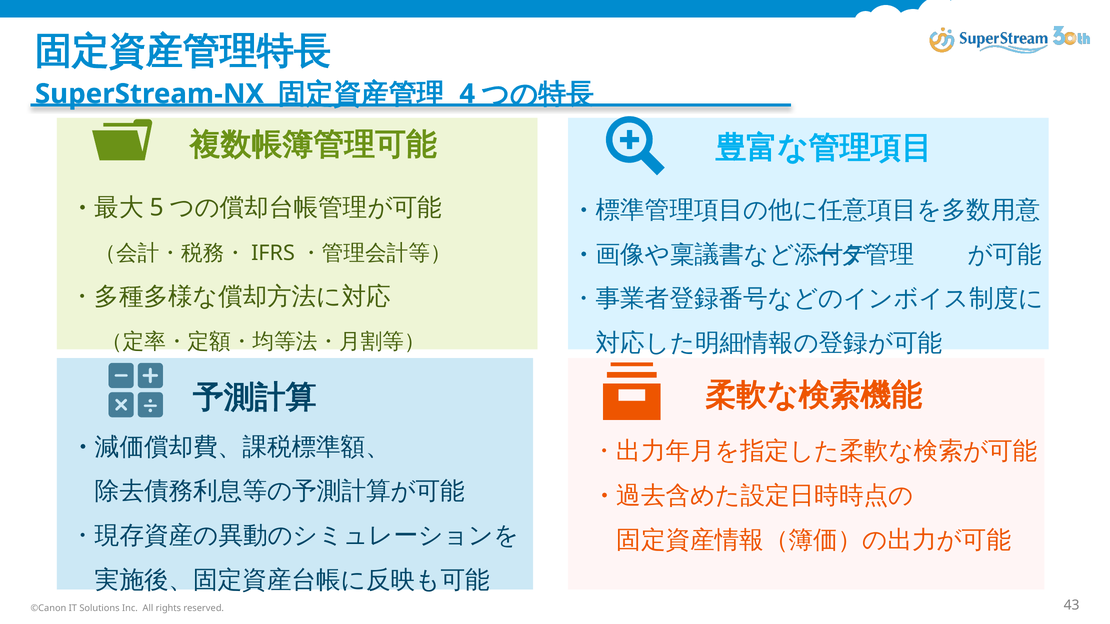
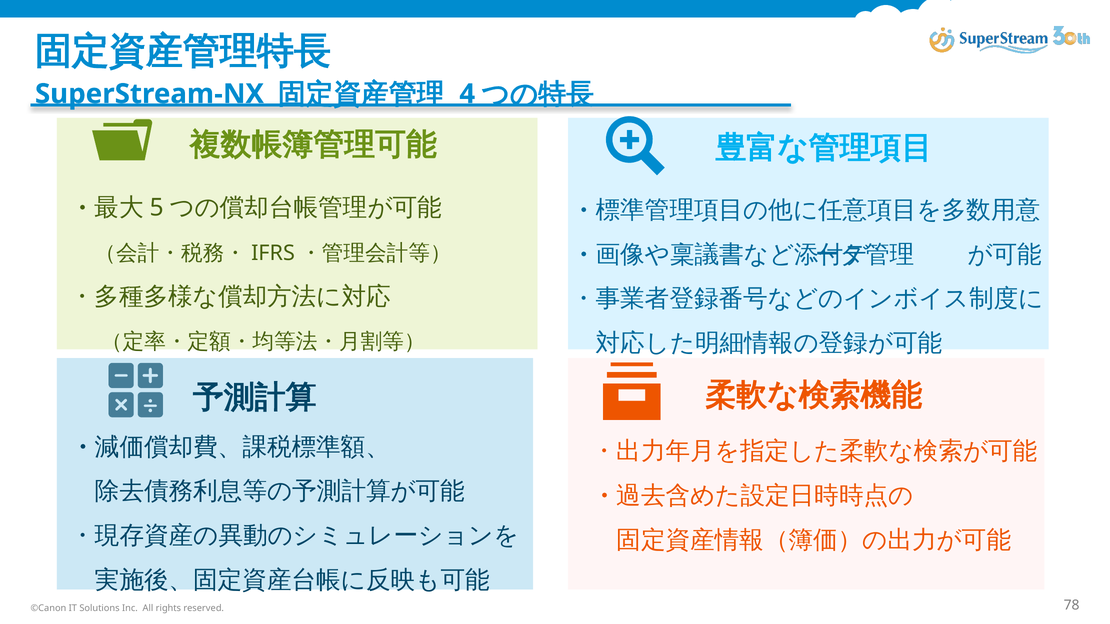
43: 43 -> 78 (1072, 605)
